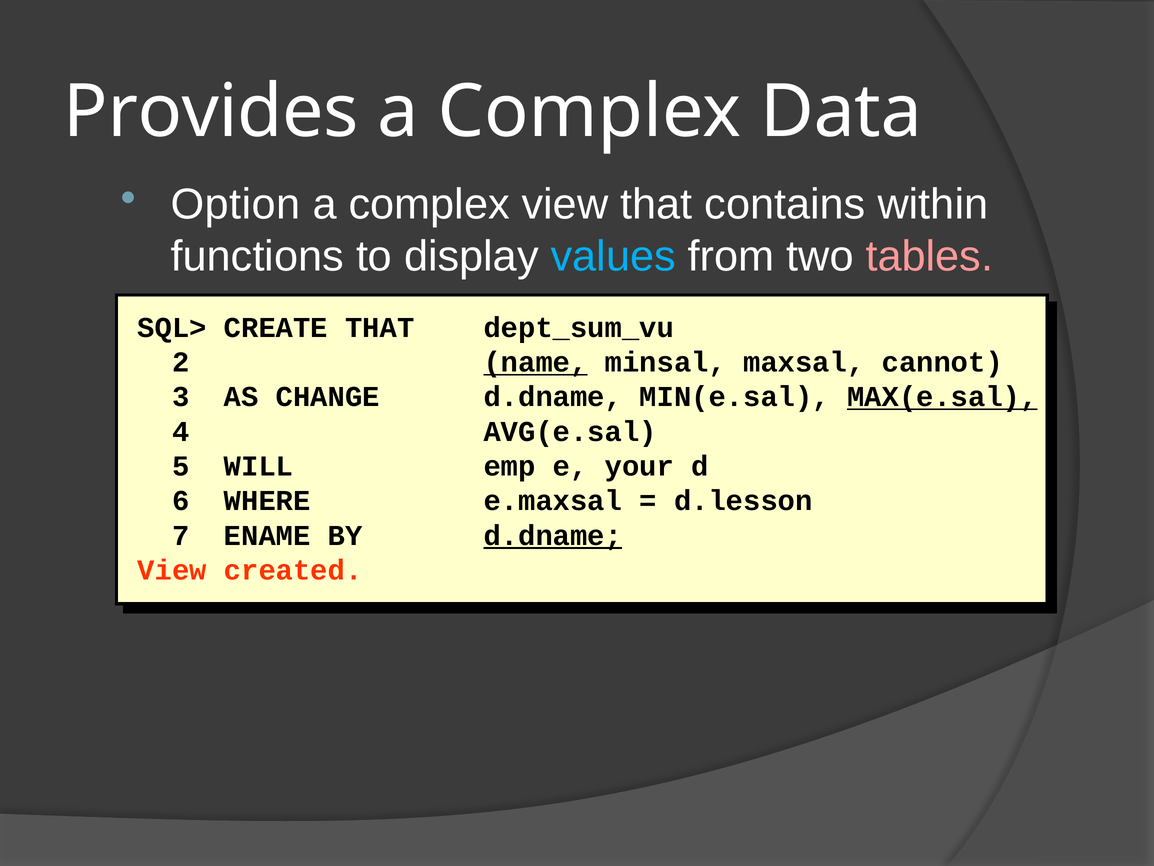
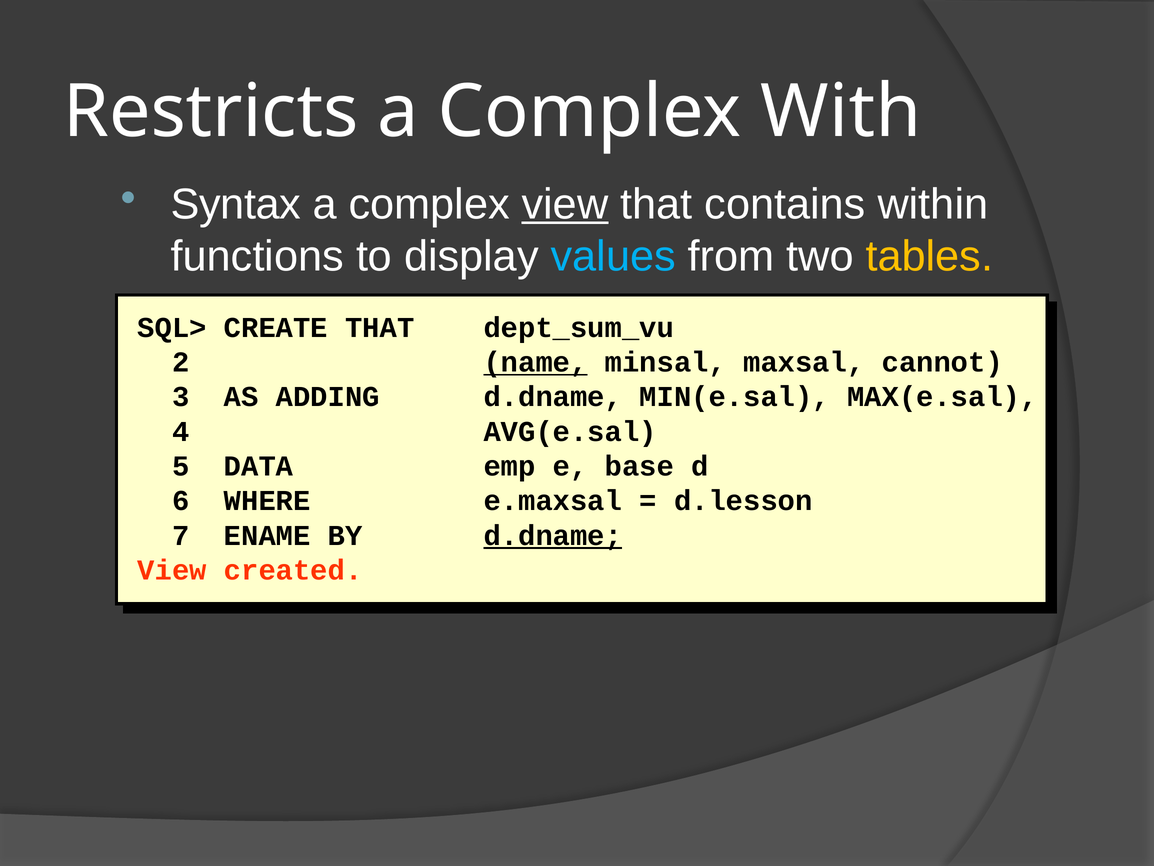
Provides: Provides -> Restricts (211, 112)
Data: Data -> With (841, 112)
Option: Option -> Syntax (236, 204)
view underline: none -> present (565, 204)
tables colour: pink -> yellow (929, 256)
CHANGE: CHANGE -> ADDING (328, 397)
MAX(e.sal underline: present -> none (942, 397)
WILL: WILL -> DATA (259, 466)
your: your -> base (639, 466)
